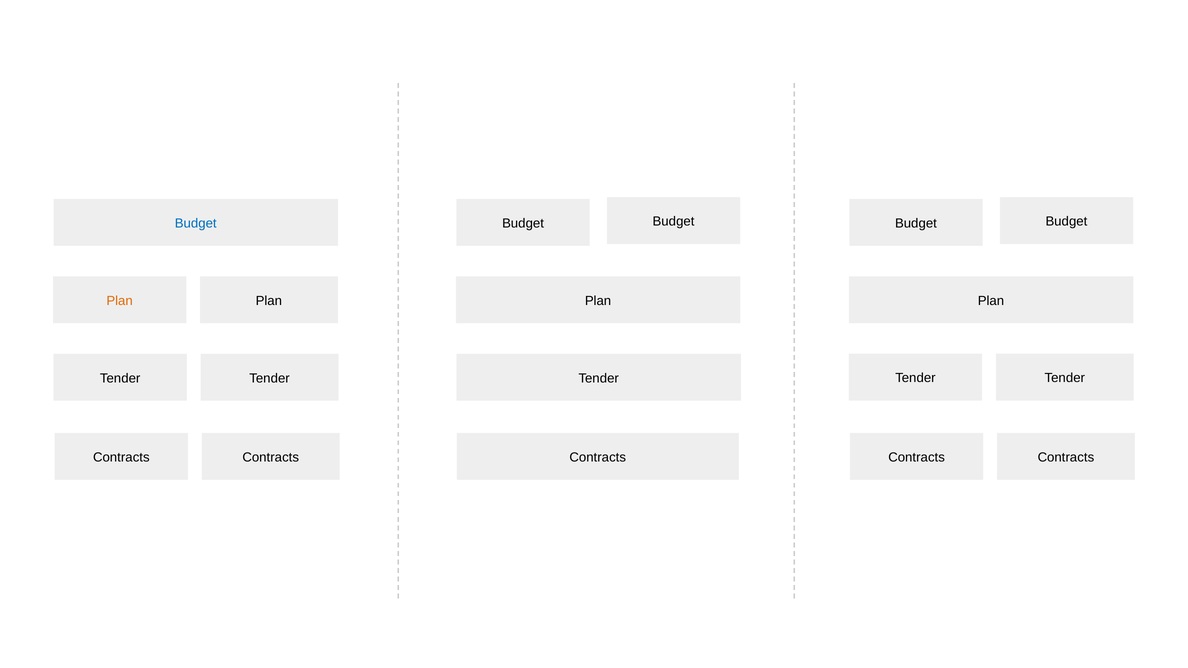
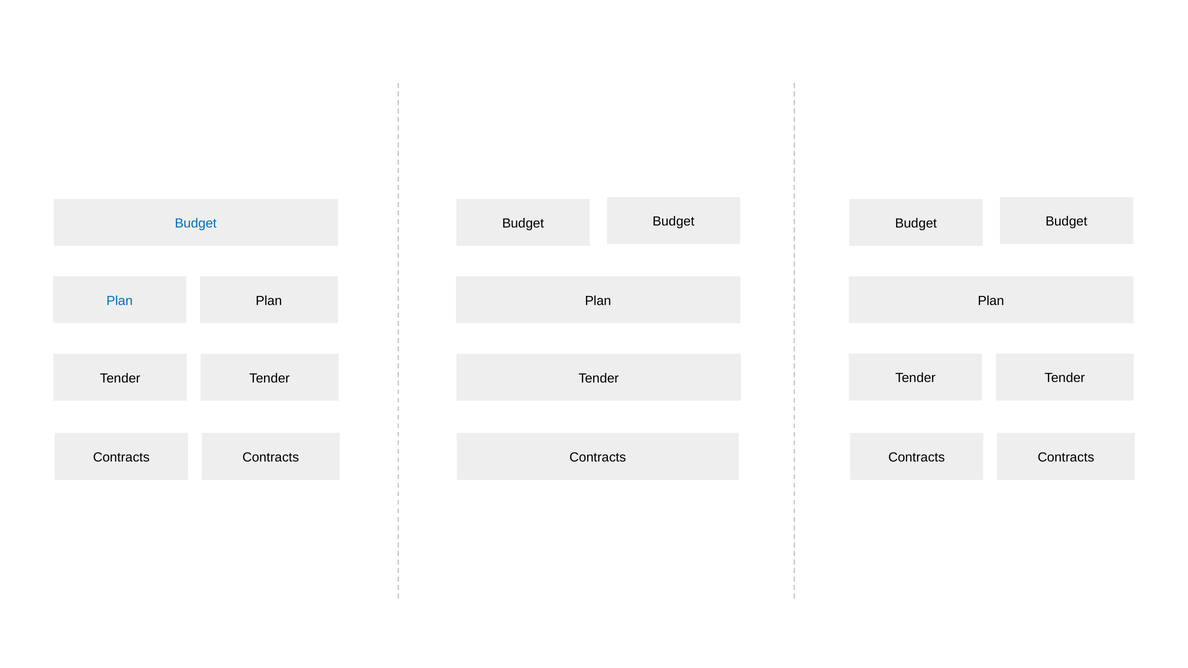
Plan colour: orange -> blue (120, 301)
